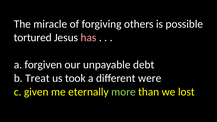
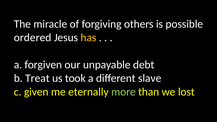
tortured: tortured -> ordered (33, 38)
has colour: pink -> yellow (88, 38)
were: were -> slave (150, 78)
